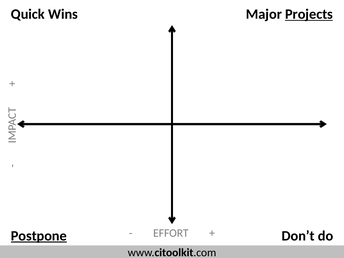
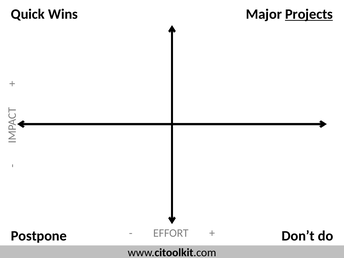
Postpone underline: present -> none (39, 236)
